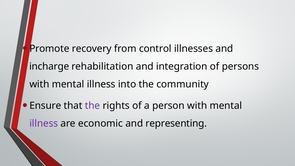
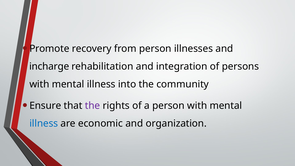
from control: control -> person (155, 49)
illness colour: purple -> blue (44, 123)
representing: representing -> organization (176, 123)
